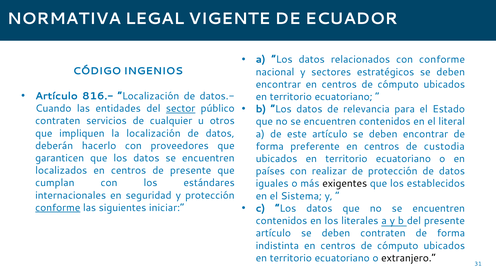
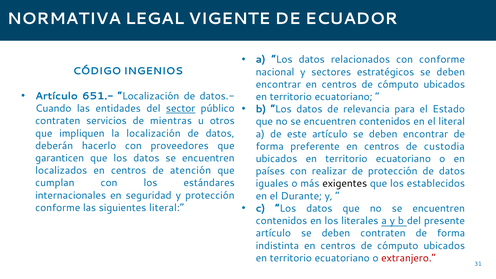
816.-: 816.- -> 651.- (98, 96)
cualquier: cualquier -> mientras (171, 121)
de presente: presente -> atención (191, 170)
Sistema: Sistema -> Durante (301, 196)
conforme underline: present -> none (58, 208)
siguientes iniciar: iniciar -> literal (167, 208)
extranjero colour: black -> red (408, 258)
